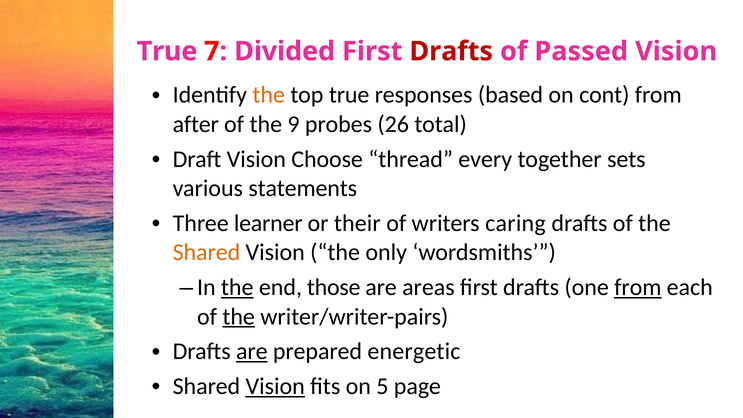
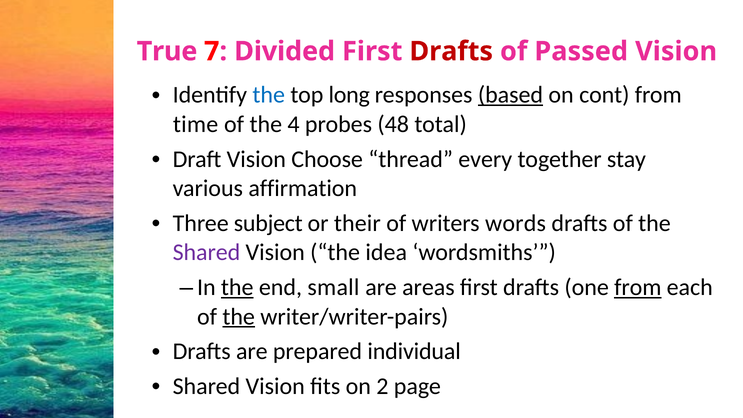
the colour: orange -> blue (269, 95)
top true: true -> long (349, 95)
based underline: none -> present (510, 95)
after: after -> time (196, 124)
9: 9 -> 4 (293, 124)
26: 26 -> 48 (393, 124)
sets: sets -> stay (626, 159)
statements: statements -> affirmation (303, 188)
learner: learner -> subject (268, 223)
caring: caring -> words (515, 223)
Shared colour: orange -> purple (206, 252)
only: only -> idea (386, 252)
those: those -> small (333, 287)
are underline: present -> none (252, 351)
energetic: energetic -> individual (414, 351)
Vision underline: present -> none (275, 386)
5: 5 -> 2 (382, 386)
